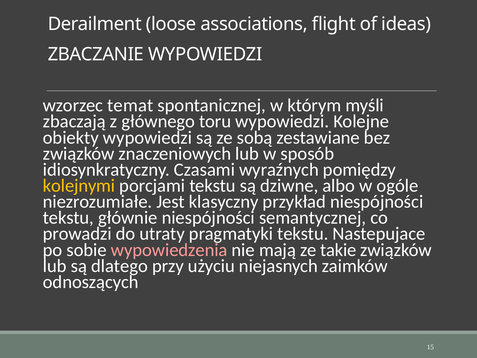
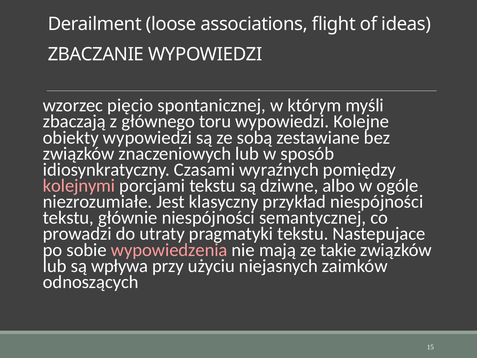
temat: temat -> pięcio (130, 105)
kolejnymi colour: yellow -> pink (79, 186)
dlatego: dlatego -> wpływa (120, 266)
